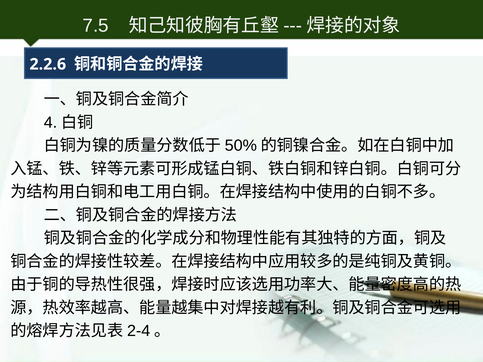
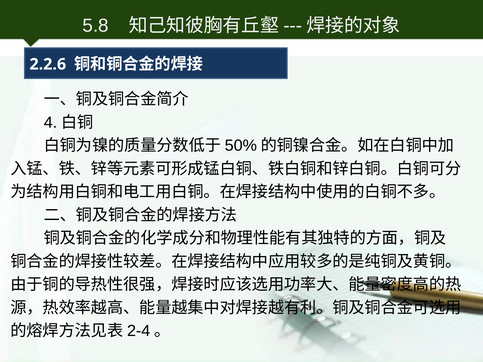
7.5: 7.5 -> 5.8 (96, 26)
